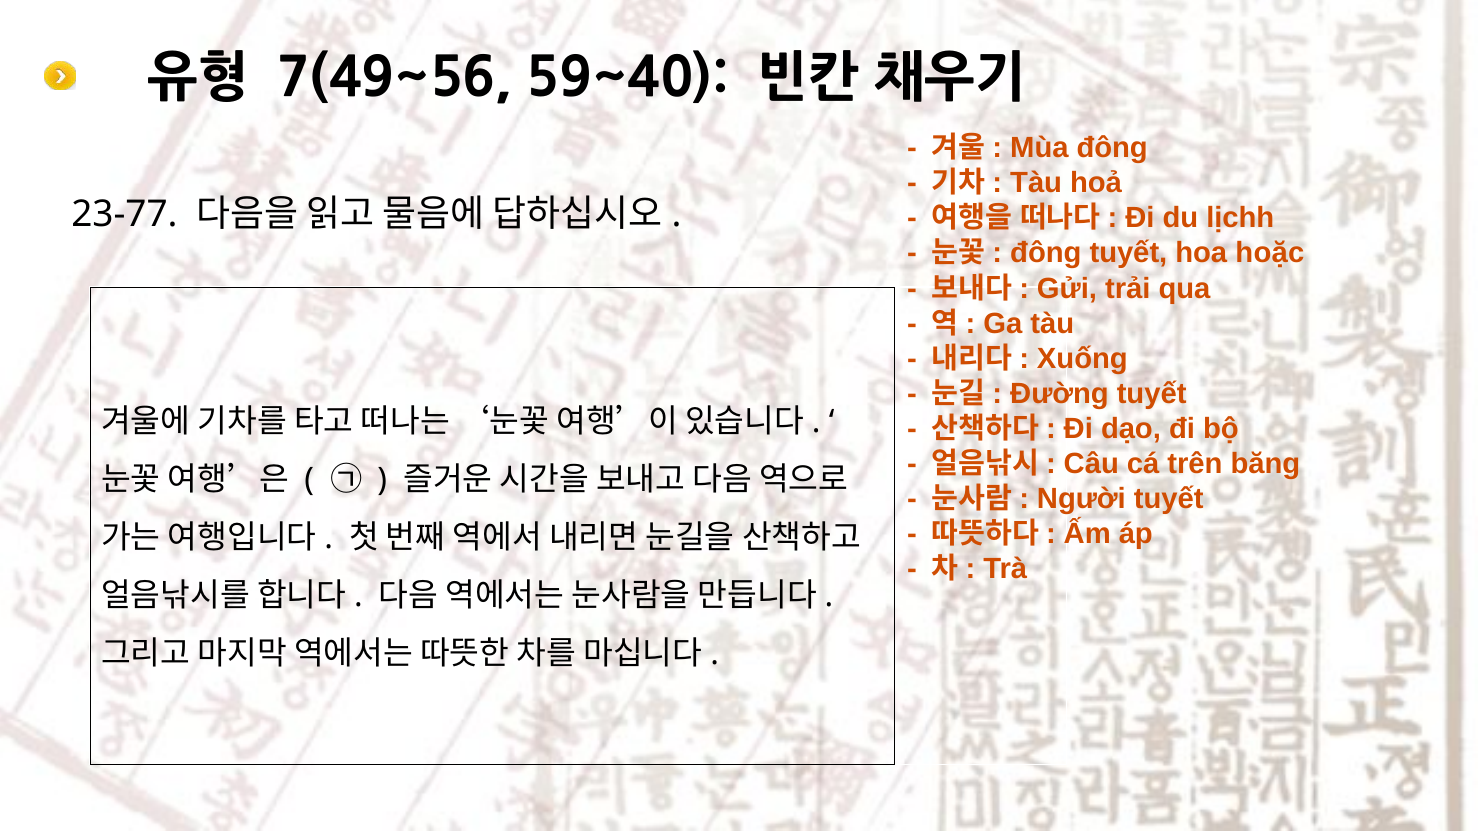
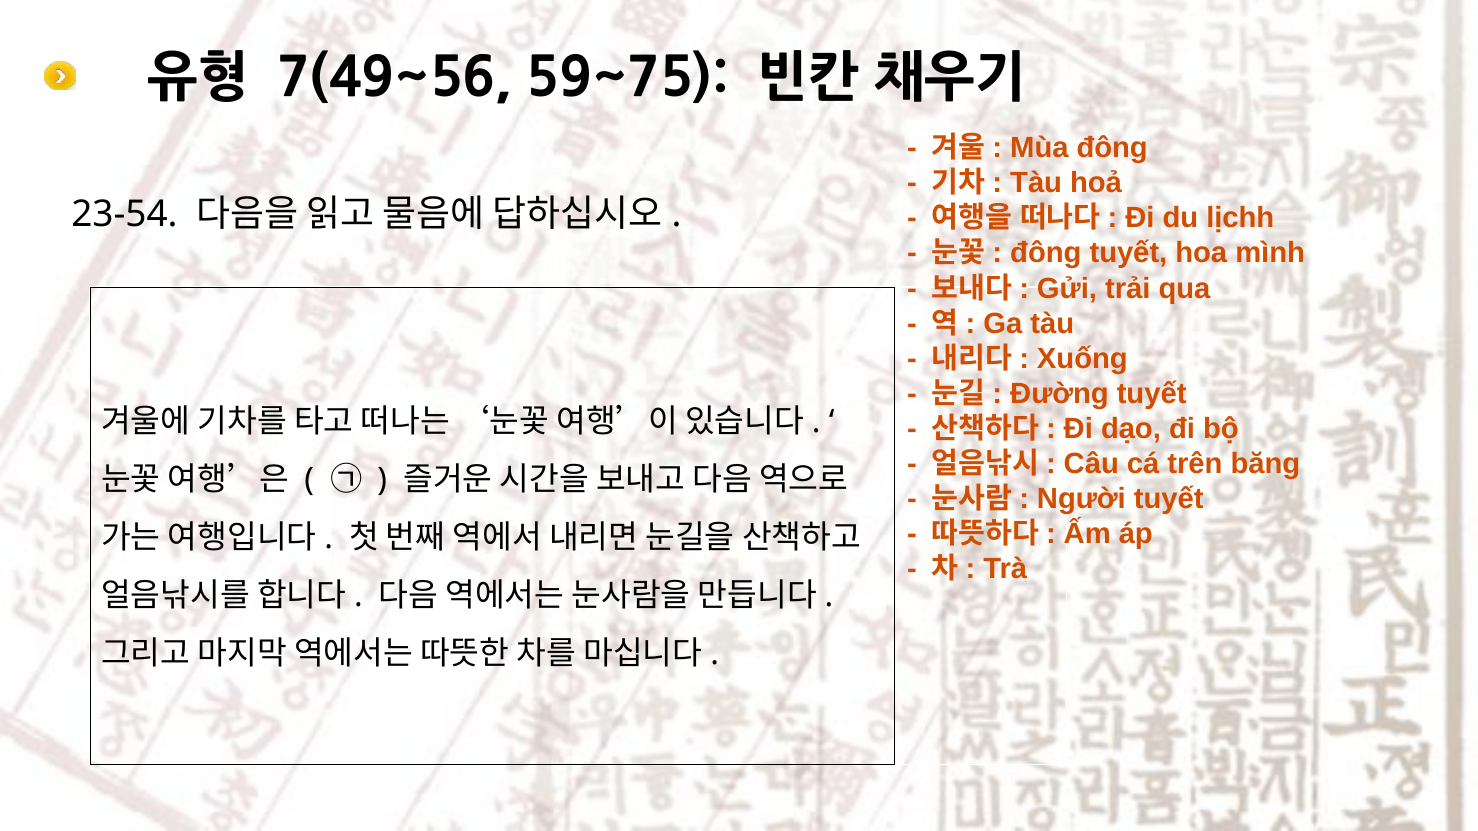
59~40: 59~40 -> 59~75 (628, 79)
23-77: 23-77 -> 23-54 (124, 214)
hoặc: hoặc -> mình (1270, 253)
